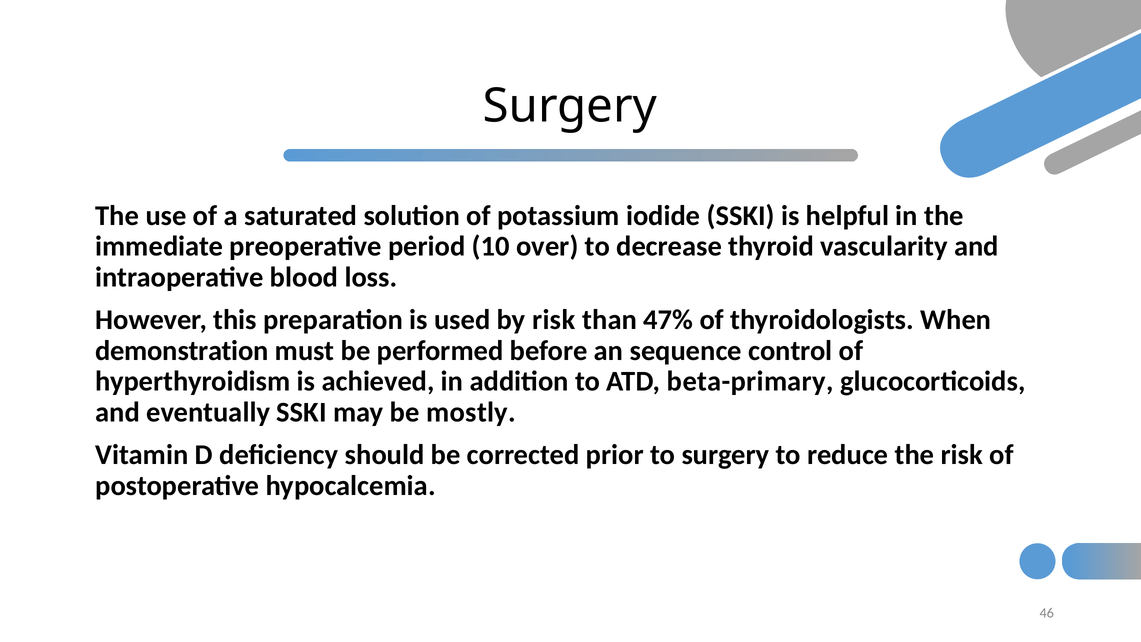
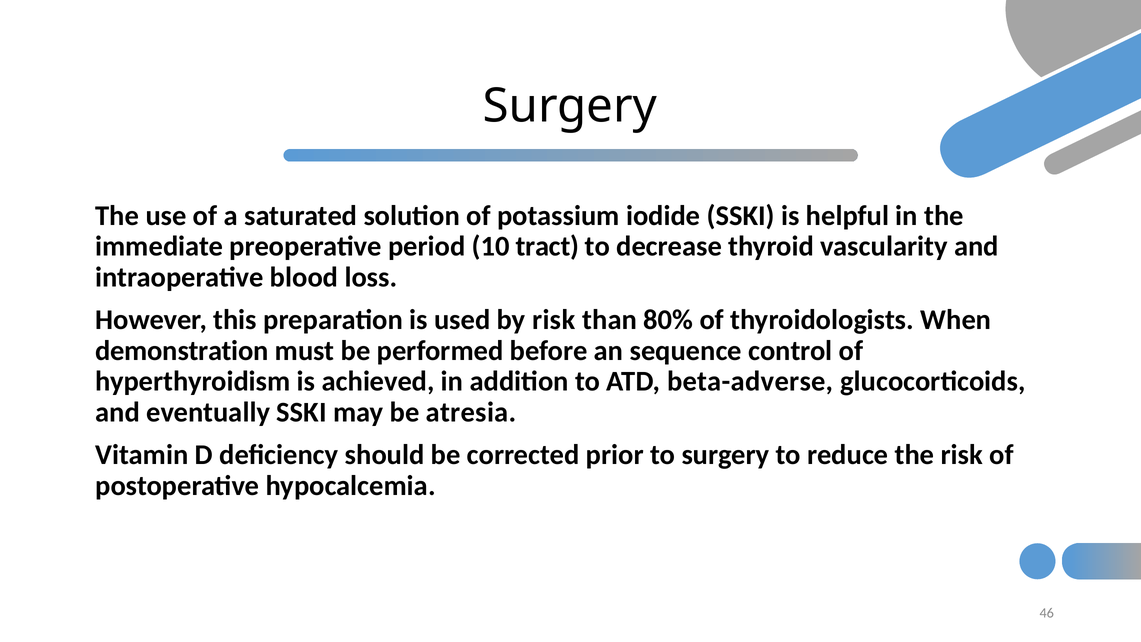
over: over -> tract (547, 246)
47%: 47% -> 80% (668, 320)
beta-primary: beta-primary -> beta-adverse (750, 381)
mostly: mostly -> atresia (471, 412)
